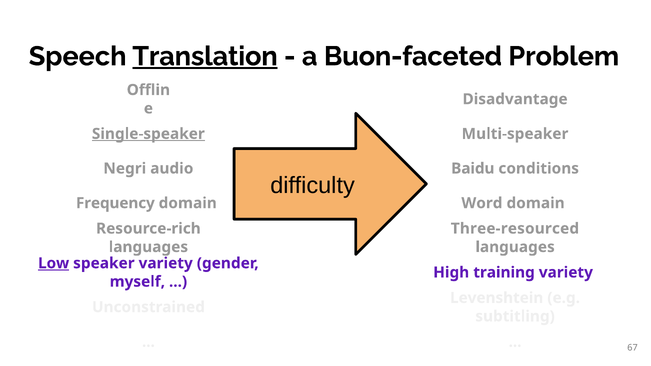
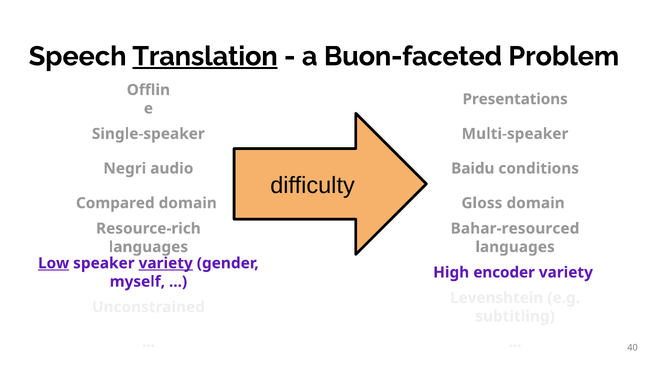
Disadvantage: Disadvantage -> Presentations (515, 99)
Single-speaker underline: present -> none (148, 134)
Frequency: Frequency -> Compared (115, 203)
Word: Word -> Gloss (482, 203)
Three-resourced: Three-resourced -> Bahar-resourced (515, 229)
variety underline: none -> present (166, 263)
training: training -> encoder (504, 273)
67: 67 -> 40 (633, 348)
